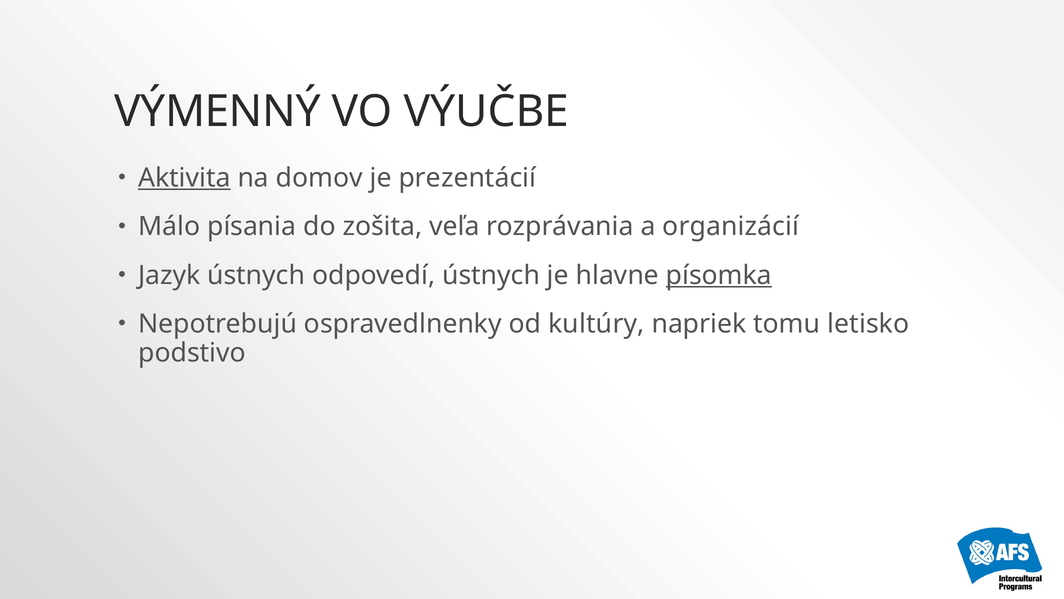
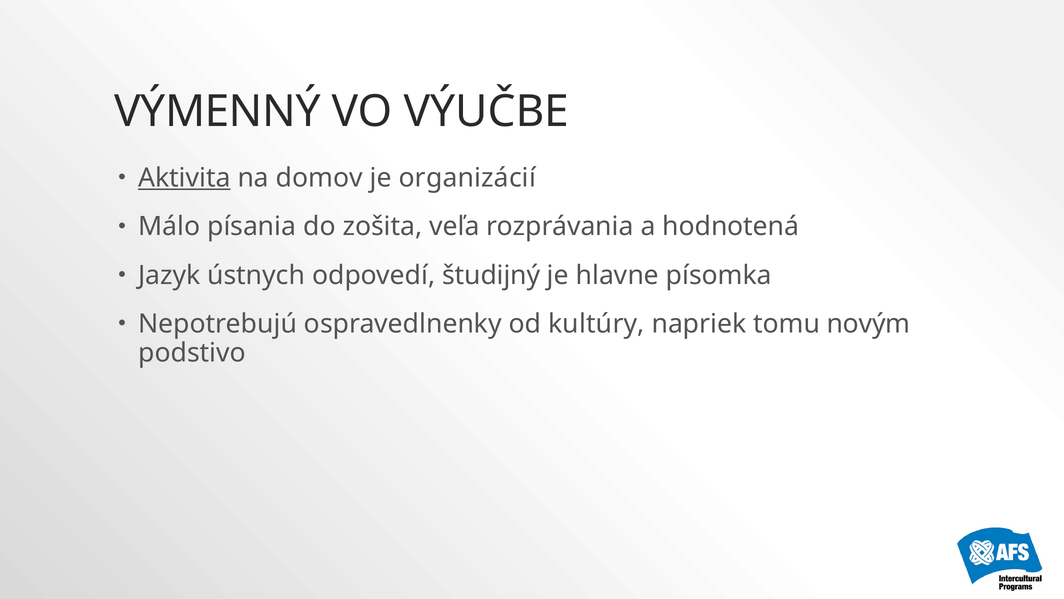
prezentácií: prezentácií -> organizácií (467, 178)
organizácií: organizácií -> hodnotená (731, 227)
odpovedí ústnych: ústnych -> študijný (491, 275)
písomka underline: present -> none (719, 275)
letisko: letisko -> novým (869, 324)
